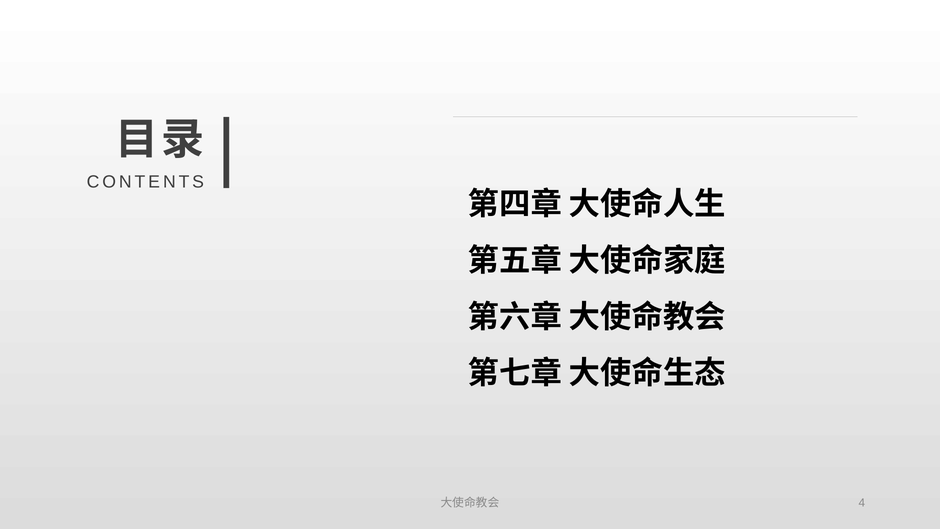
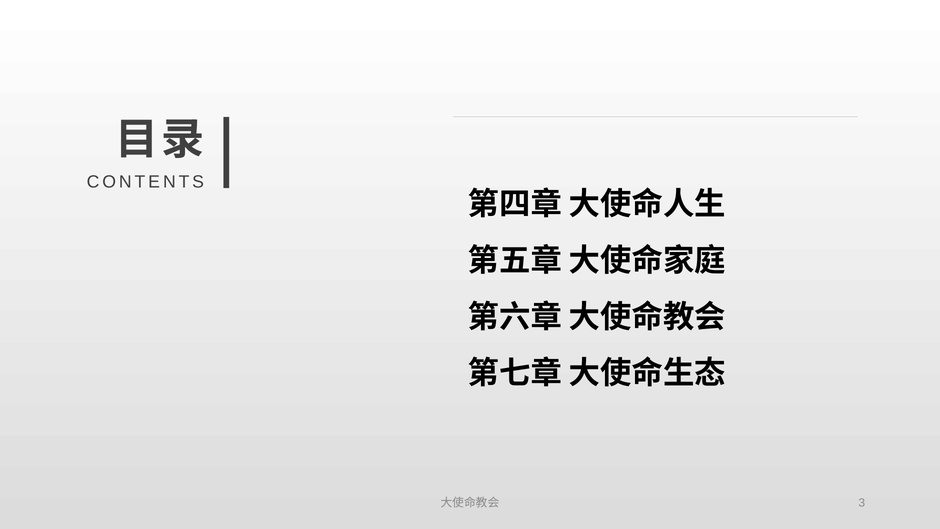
4: 4 -> 3 (862, 503)
